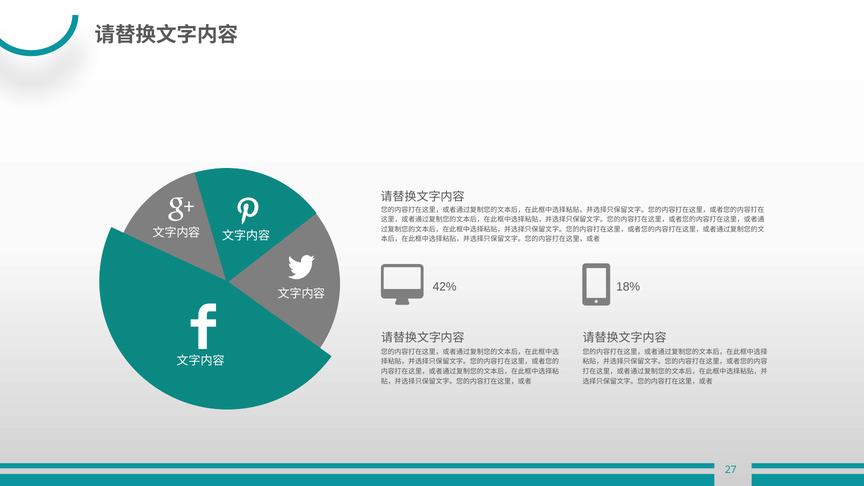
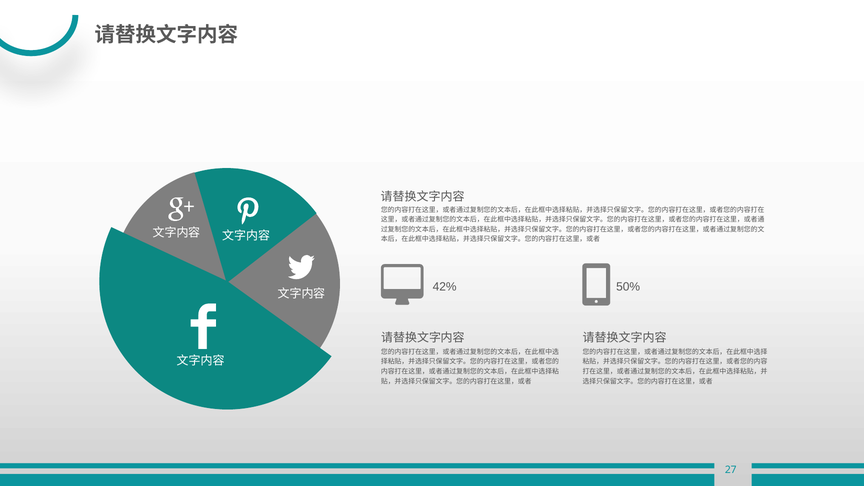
18%: 18% -> 50% (628, 287)
